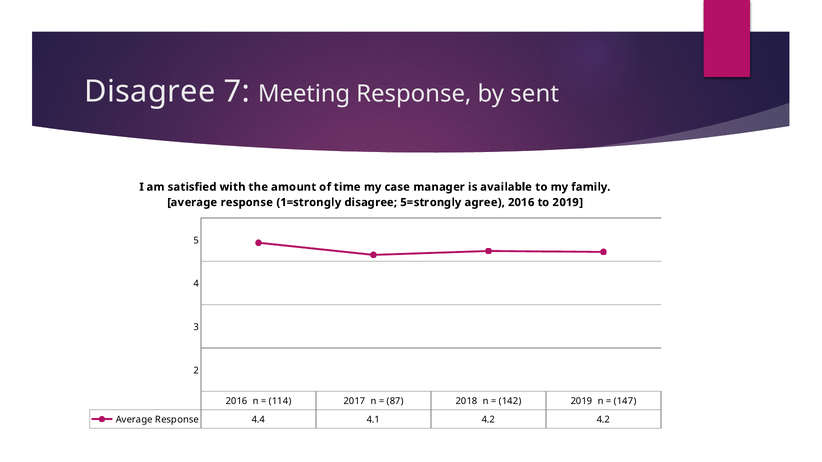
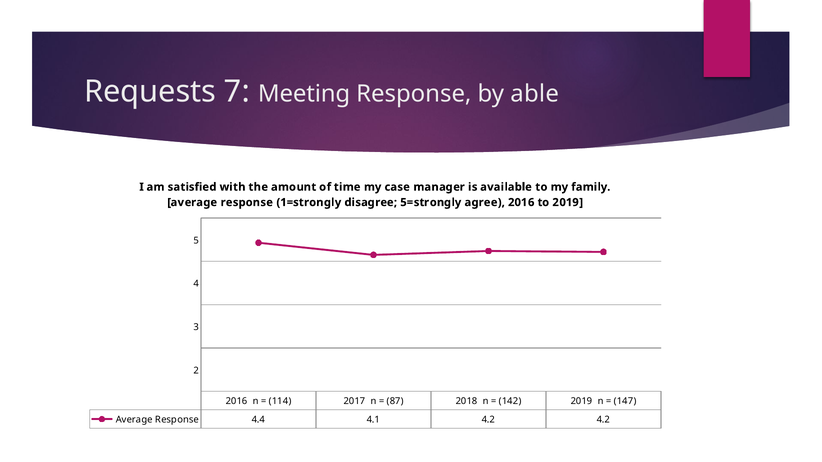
Disagree: Disagree -> Requests (150, 92)
sent: sent -> able (535, 94)
